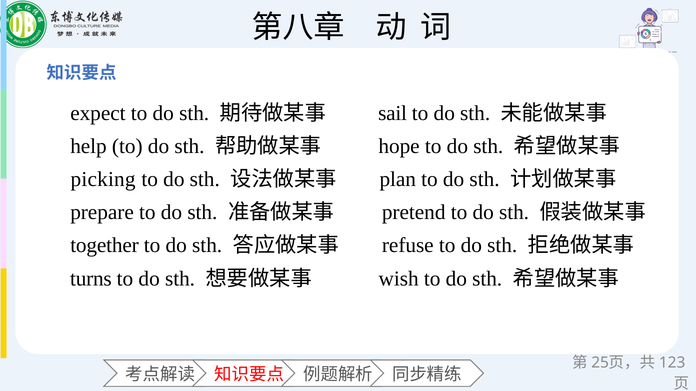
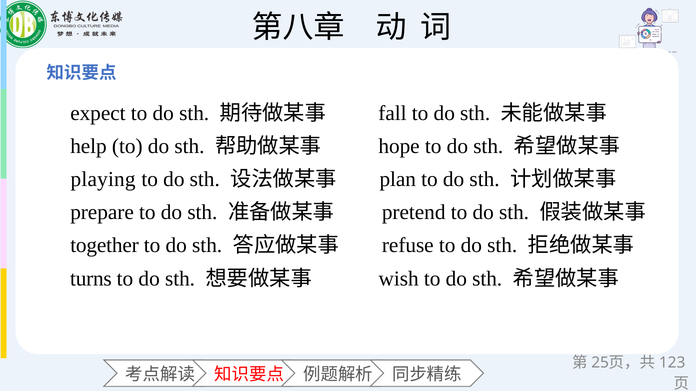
sail: sail -> fall (392, 113)
picking: picking -> playing (103, 179)
